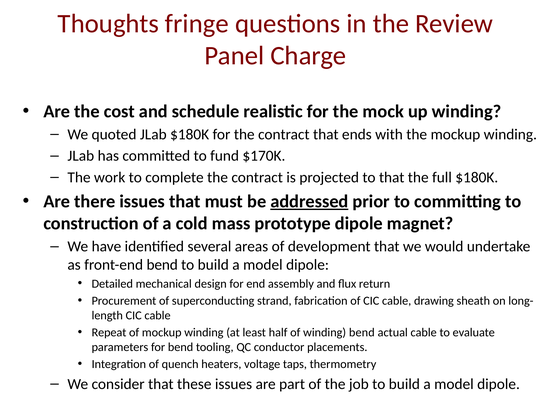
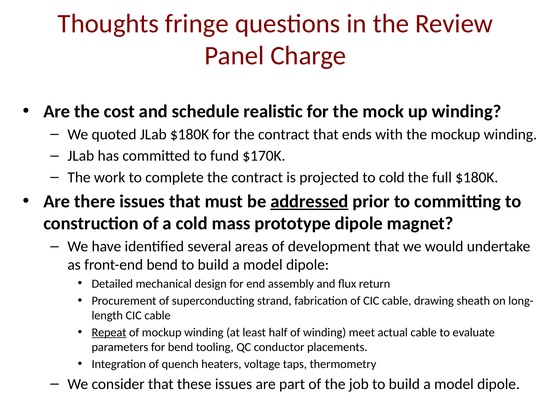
to that: that -> cold (392, 177)
Repeat underline: none -> present (109, 333)
winding bend: bend -> meet (362, 333)
